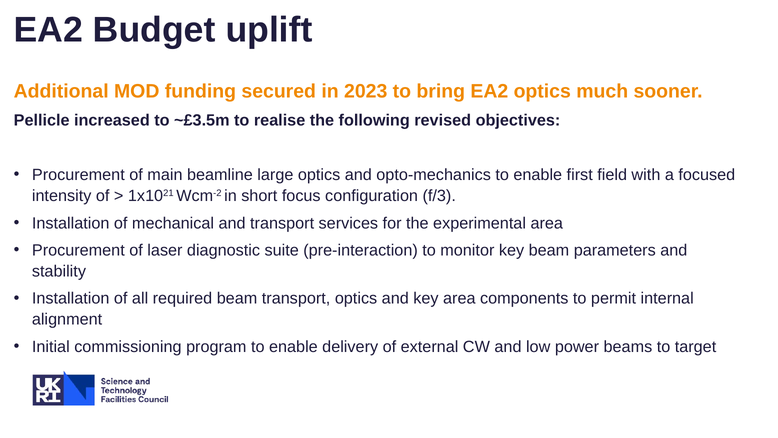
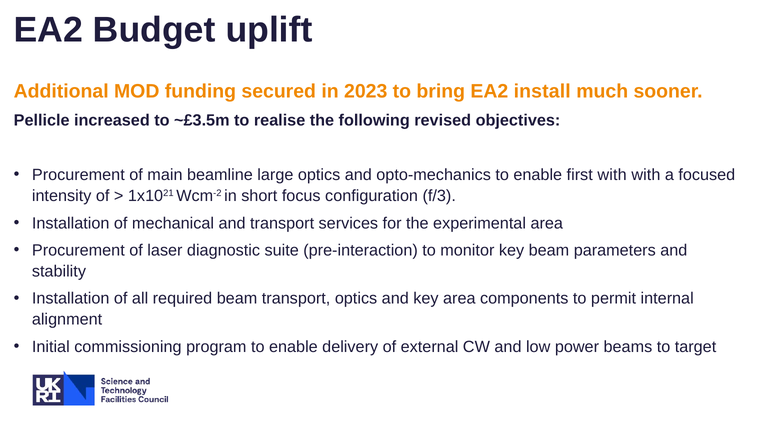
EA2 optics: optics -> install (542, 91)
first field: field -> with (612, 175)
